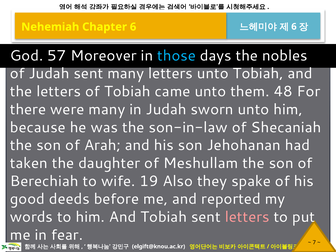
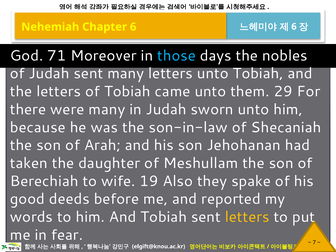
57: 57 -> 71 (57, 56)
48: 48 -> 29 (283, 91)
letters colour: pink -> yellow (247, 217)
